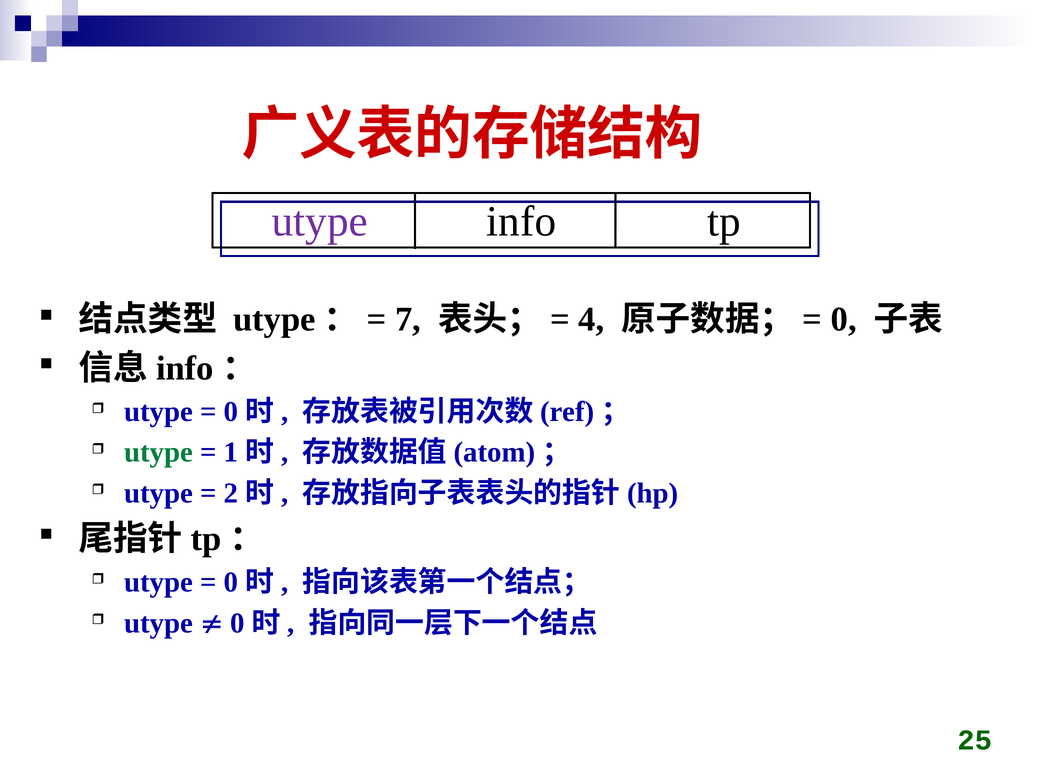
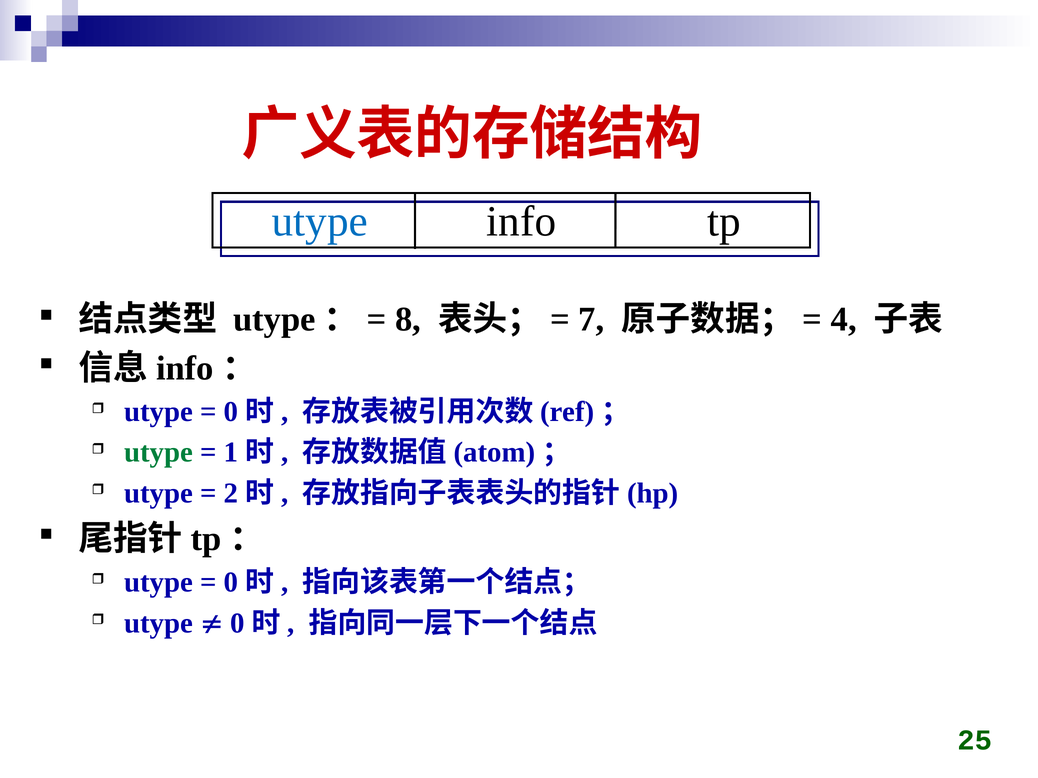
utype colour: purple -> blue (320, 222)
7: 7 -> 8 (408, 320)
4: 4 -> 7 (591, 320)
0: 0 -> 4 (844, 320)
